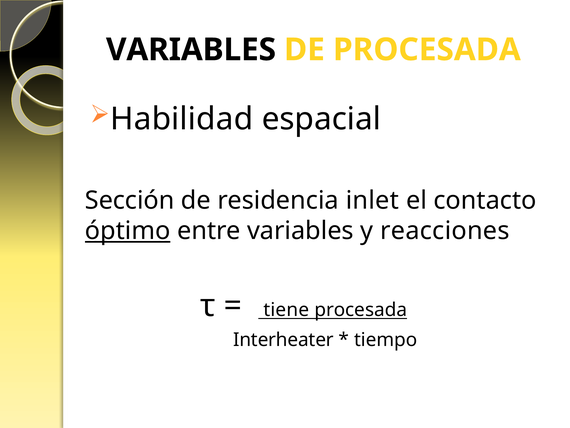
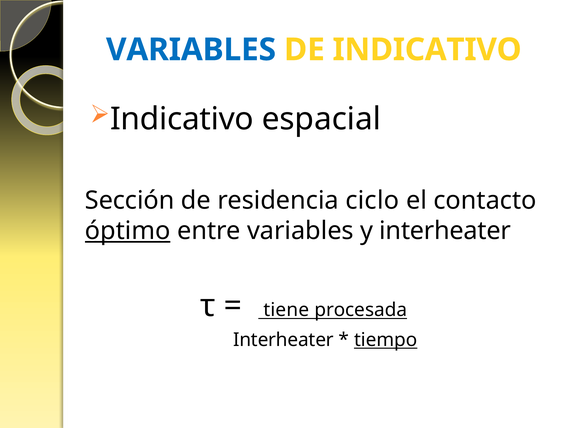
VARIABLES colour: black -> blue (191, 50)
DE PROCESADA: PROCESADA -> INDICATIVO (427, 50)
Habilidad: Habilidad -> Indicativo (182, 119)
inlet: inlet -> ciclo (372, 200)
y reacciones: reacciones -> interheater (445, 231)
tiempo underline: none -> present (386, 340)
